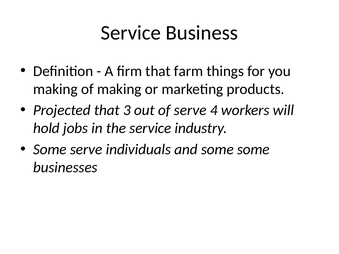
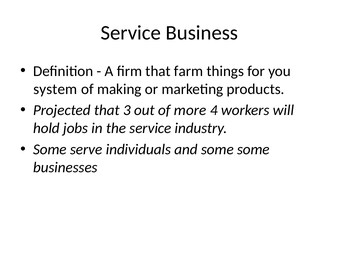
making: making -> system (55, 89)
of serve: serve -> more (190, 110)
